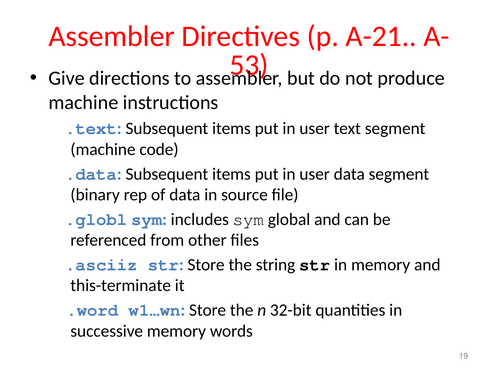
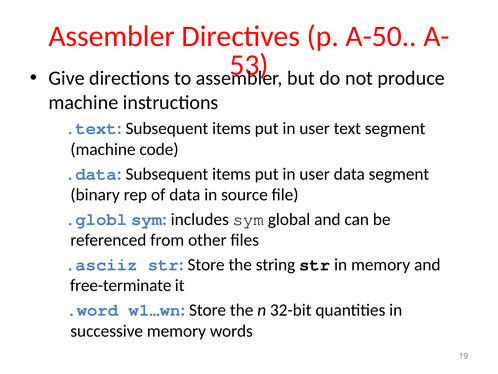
A-21: A-21 -> A-50 (381, 36)
this-terminate: this-terminate -> free-terminate (121, 285)
